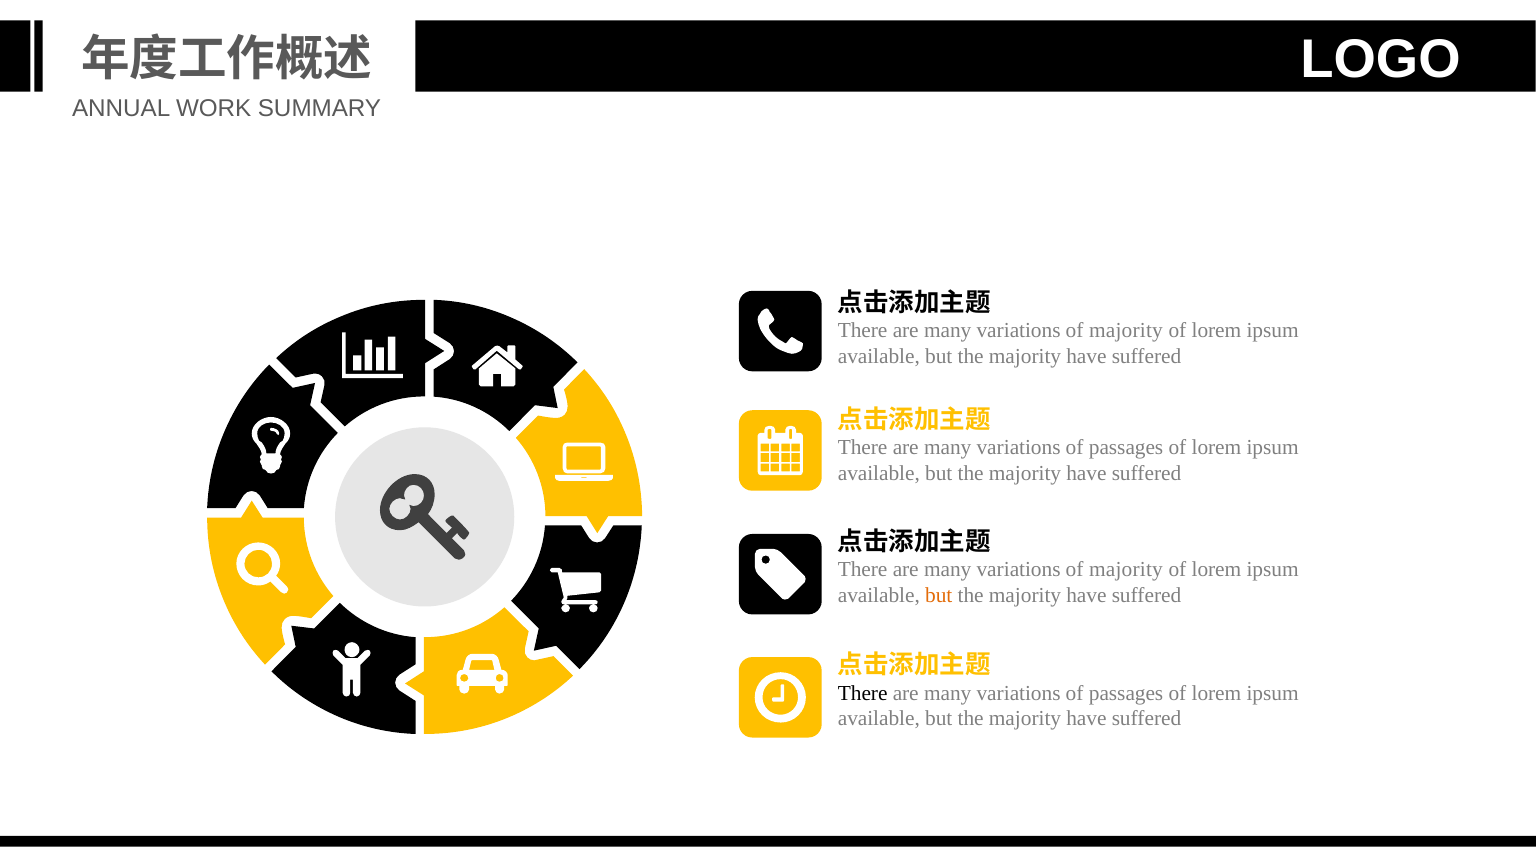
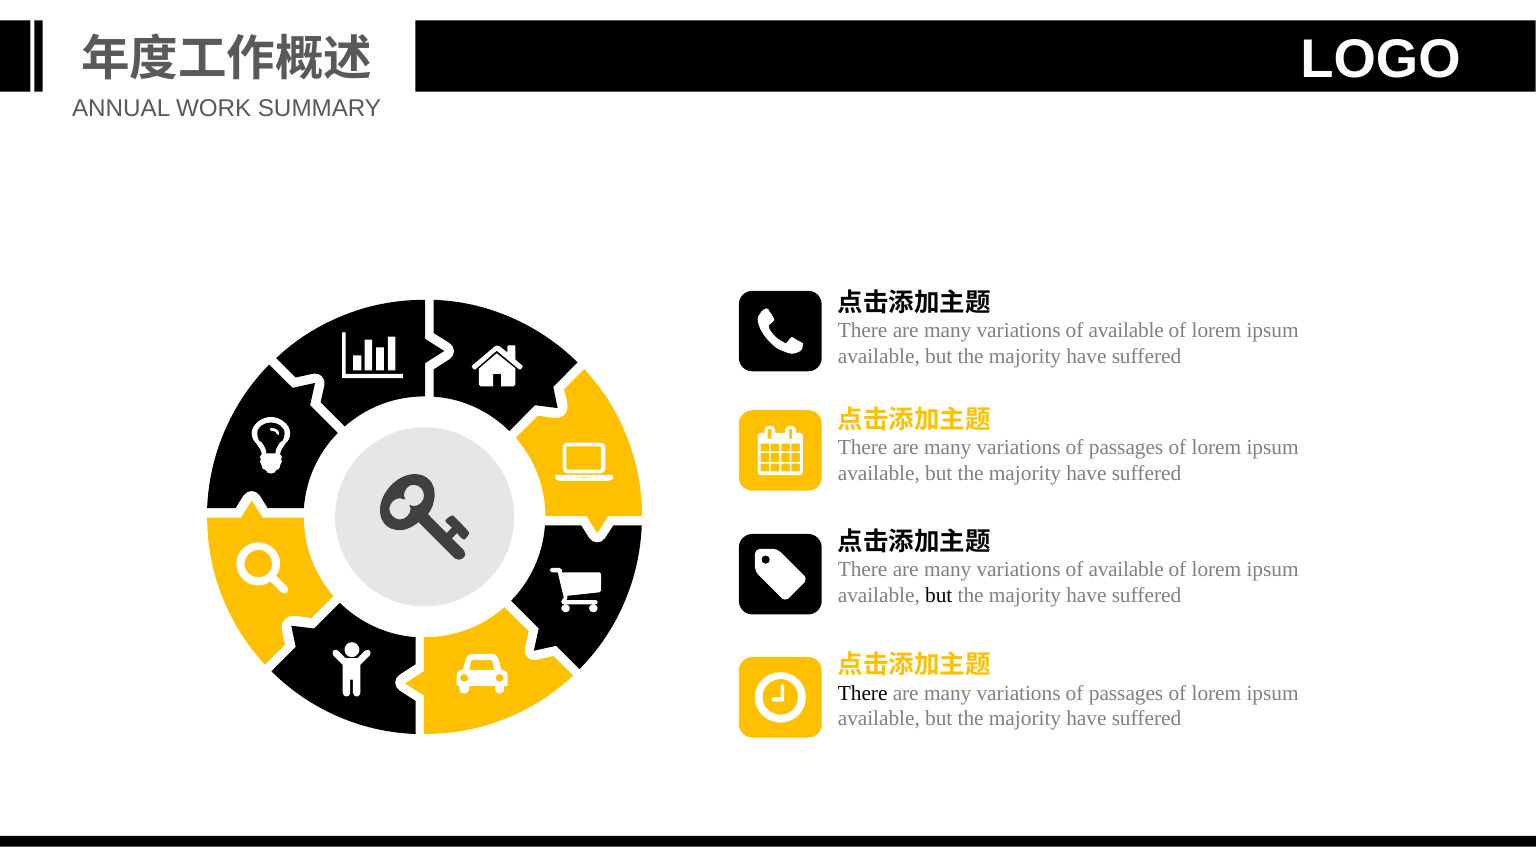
majority: majority -> available (1126, 331)
majority: majority -> available (1126, 569)
but colour: orange -> black (939, 595)
